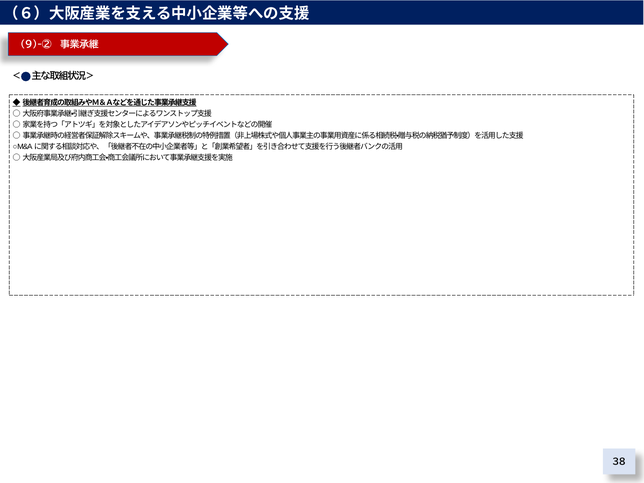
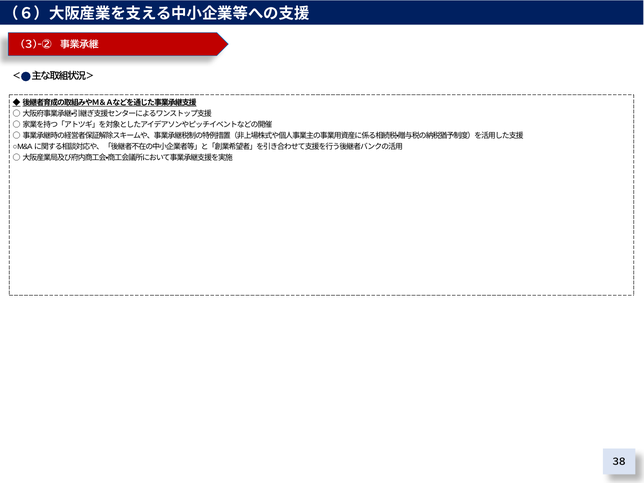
9)-②: 9)-② -> 3)-② (36, 45)
